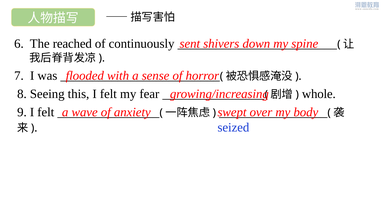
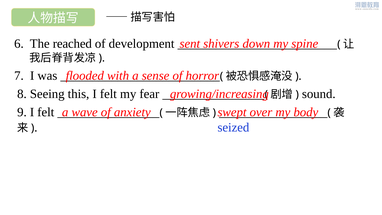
continuously: continuously -> development (142, 44)
whole: whole -> sound (319, 94)
